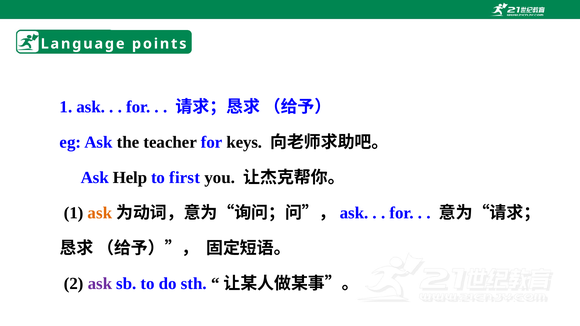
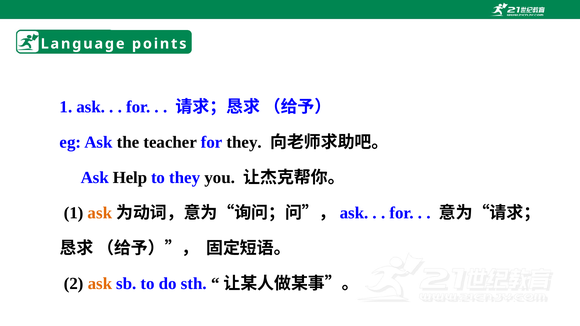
for keys: keys -> they (244, 142)
to first: first -> they (185, 178)
ask colour: purple -> orange (100, 284)
